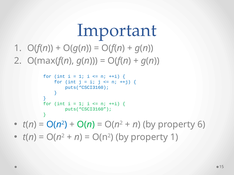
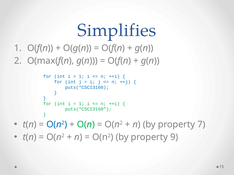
Important: Important -> Simplifies (117, 30)
6: 6 -> 7 (201, 125)
property 1: 1 -> 9 (174, 137)
